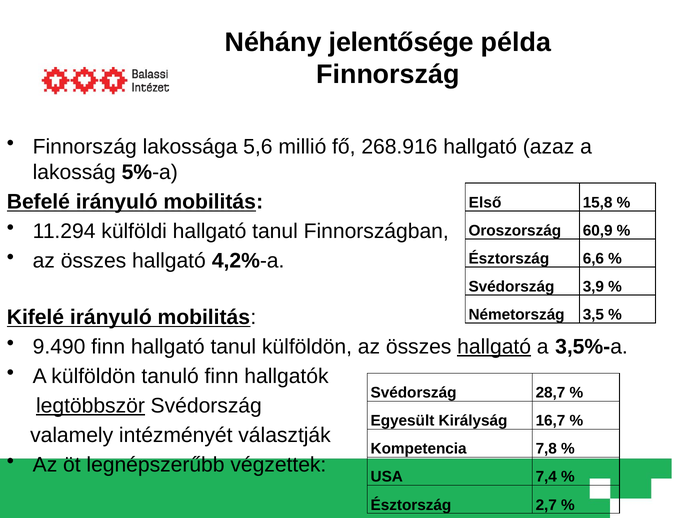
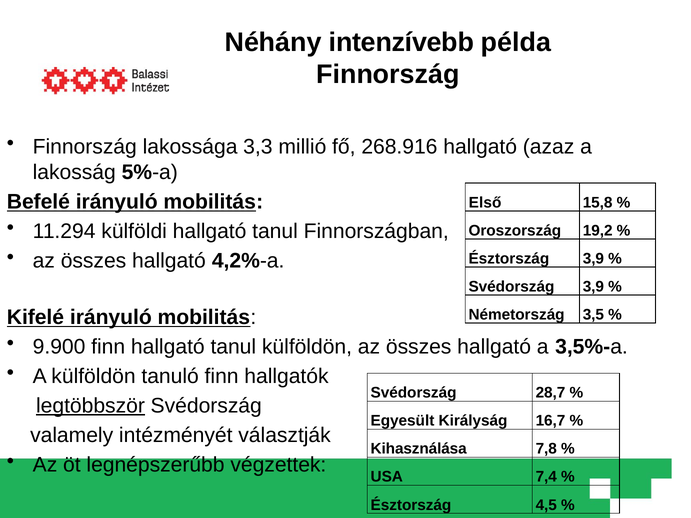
jelentősége: jelentősége -> intenzívebb (401, 42)
5,6: 5,6 -> 3,3 (258, 147)
60,9: 60,9 -> 19,2 (598, 231)
Észtország 6,6: 6,6 -> 3,9 (593, 259)
9.490: 9.490 -> 9.900 (59, 347)
hallgató underline: present -> none (494, 347)
Kompetencia: Kompetencia -> Kihasználása (419, 449)
2,7: 2,7 -> 4,5 (546, 505)
